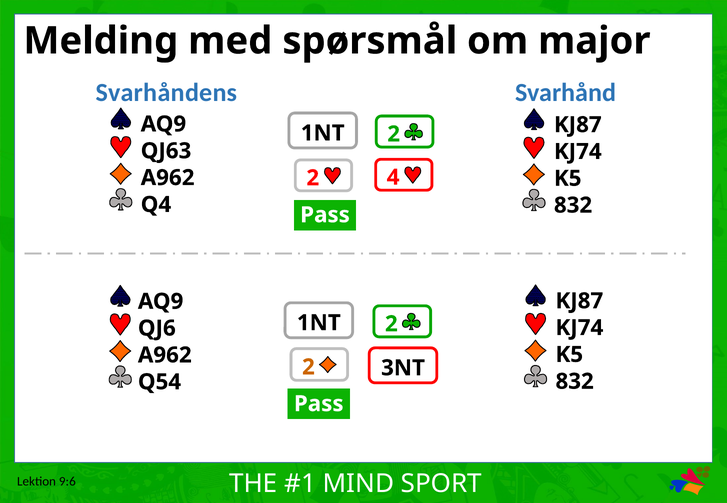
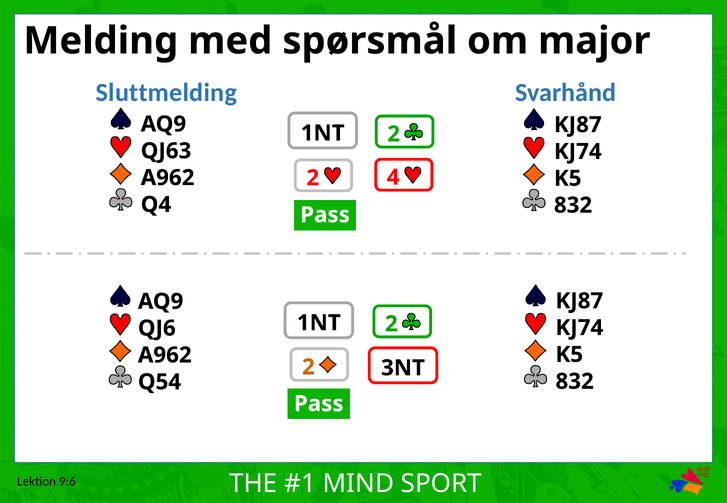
Svarhåndens: Svarhåndens -> Sluttmelding (166, 93)
